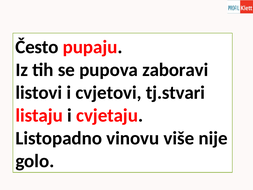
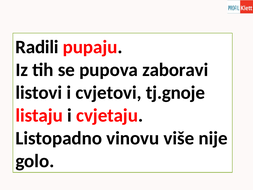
Često: Često -> Radili (37, 47)
tj.stvari: tj.stvari -> tj.gnoje (175, 93)
